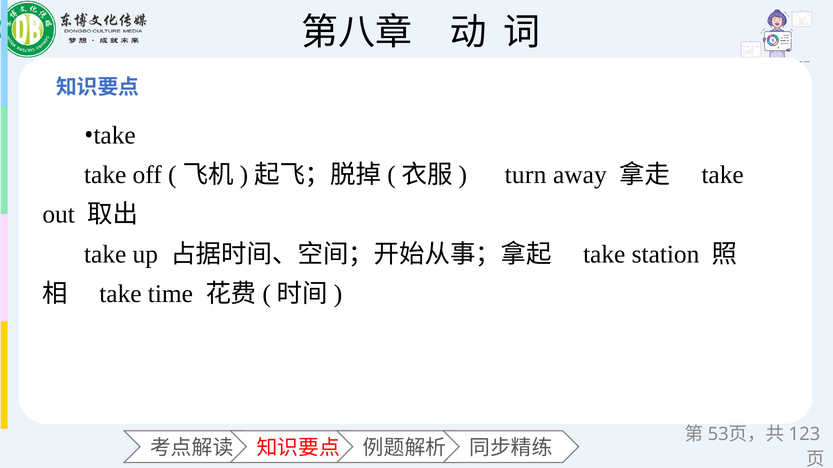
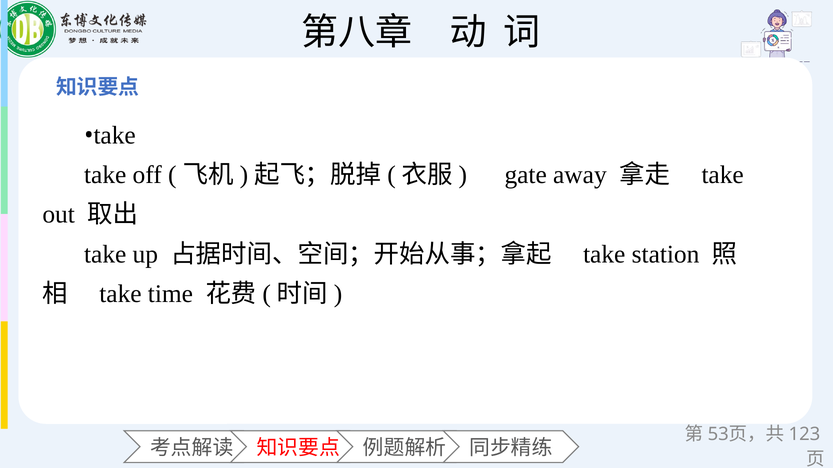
turn: turn -> gate (526, 175)
